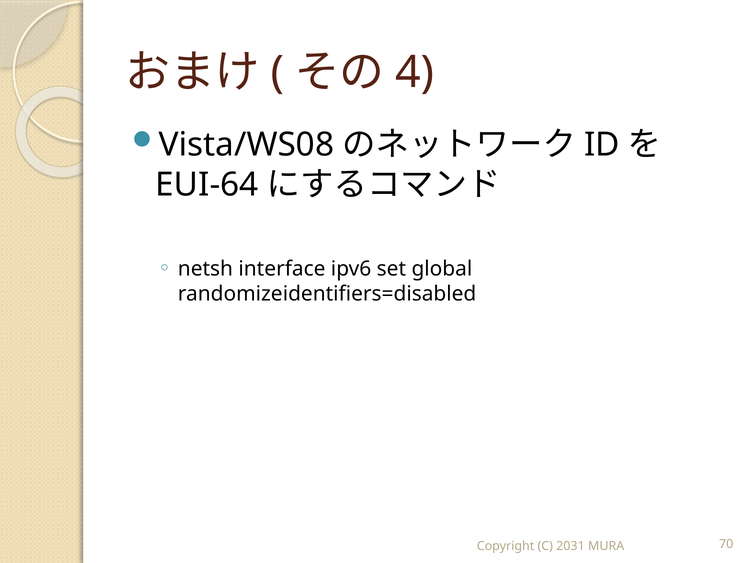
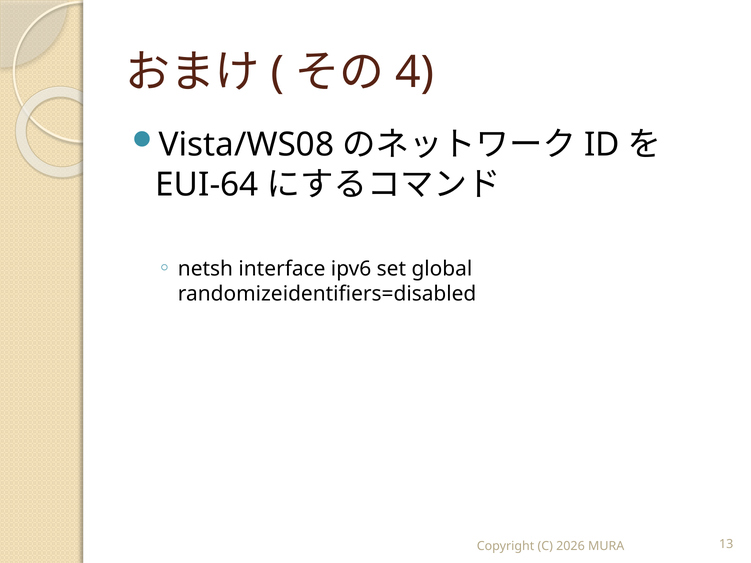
2031: 2031 -> 2026 (570, 547)
70: 70 -> 13 (726, 545)
